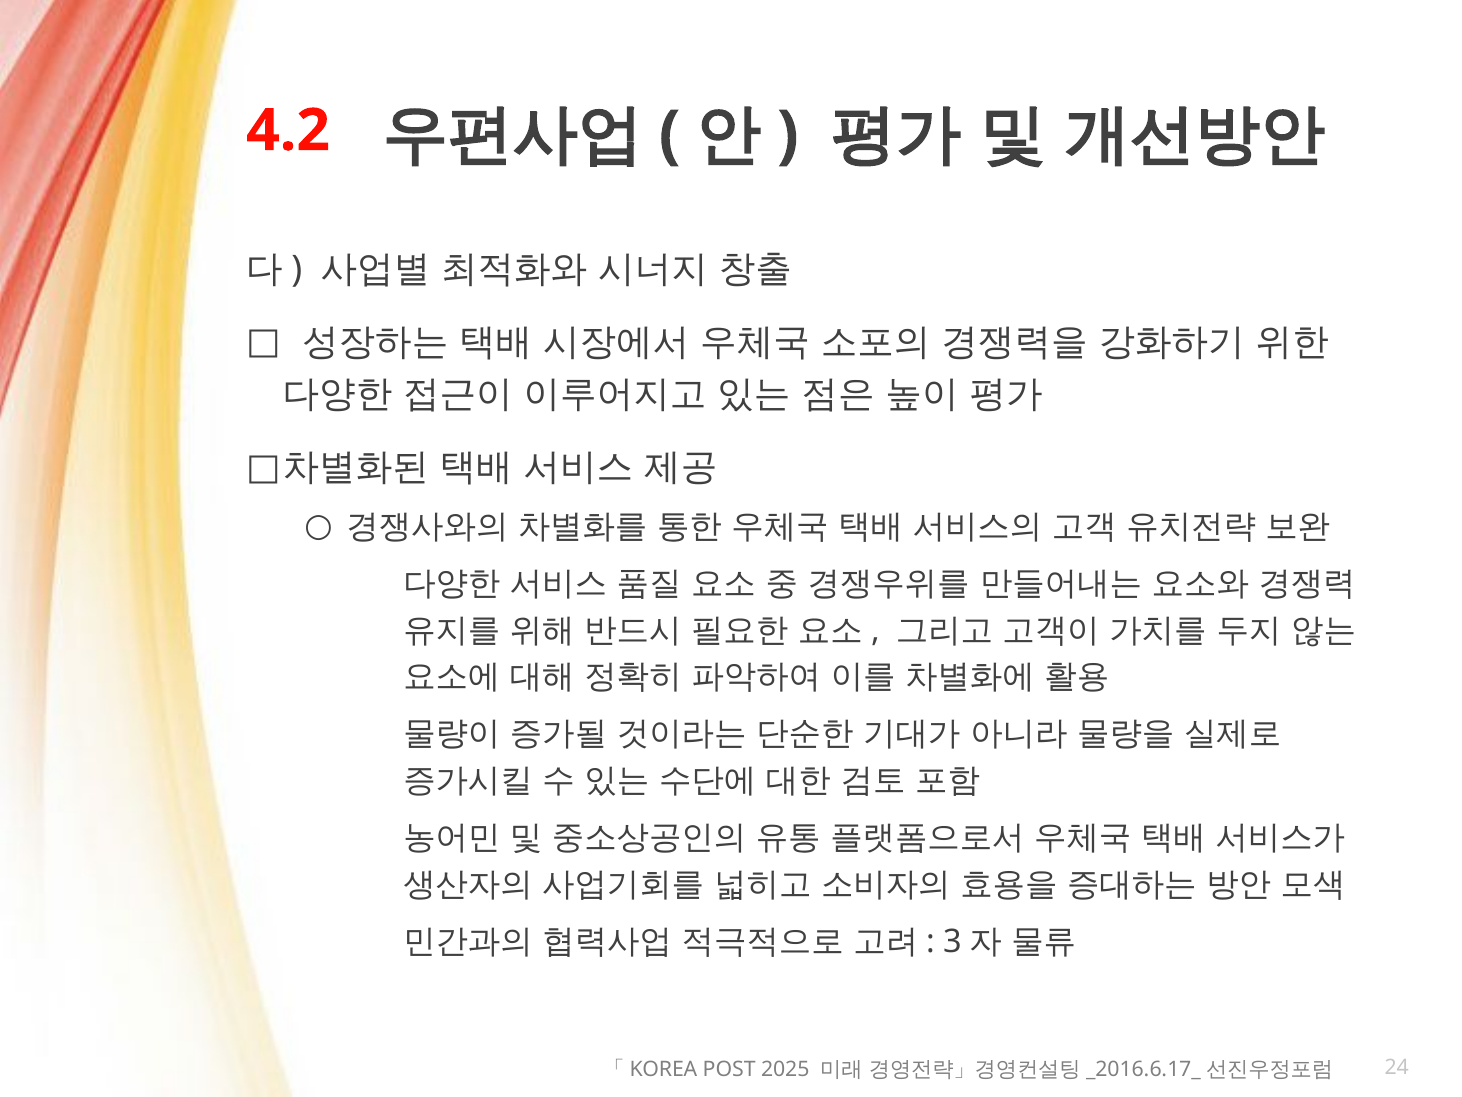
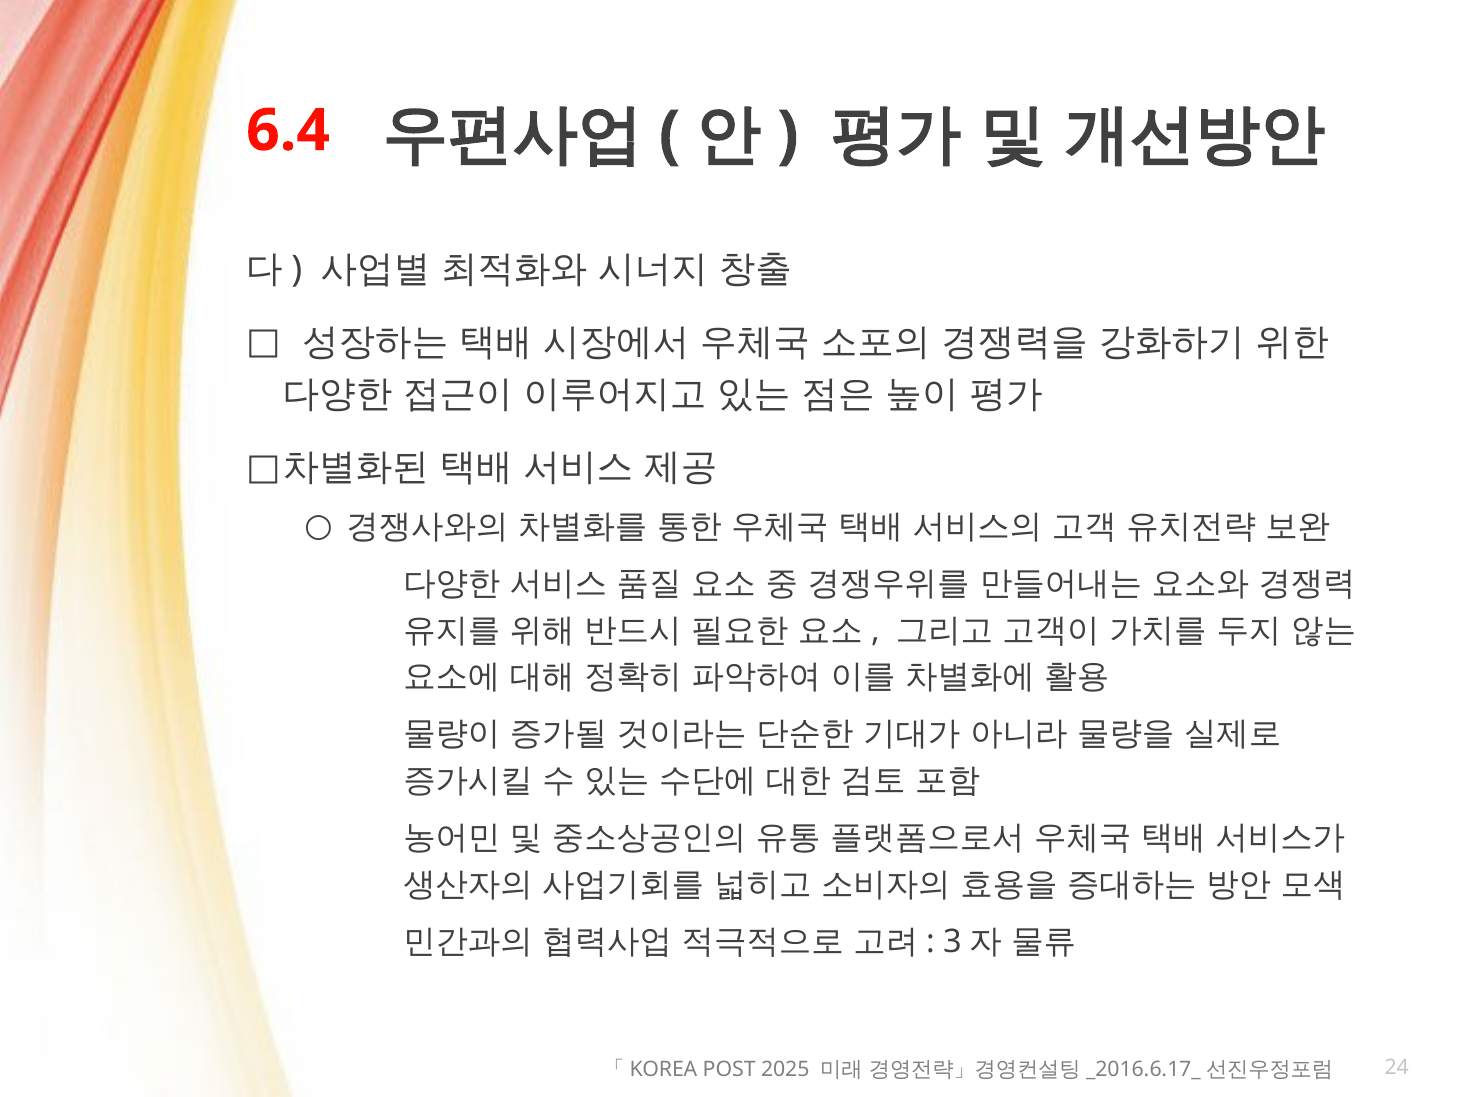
4.2: 4.2 -> 6.4 (288, 131)
